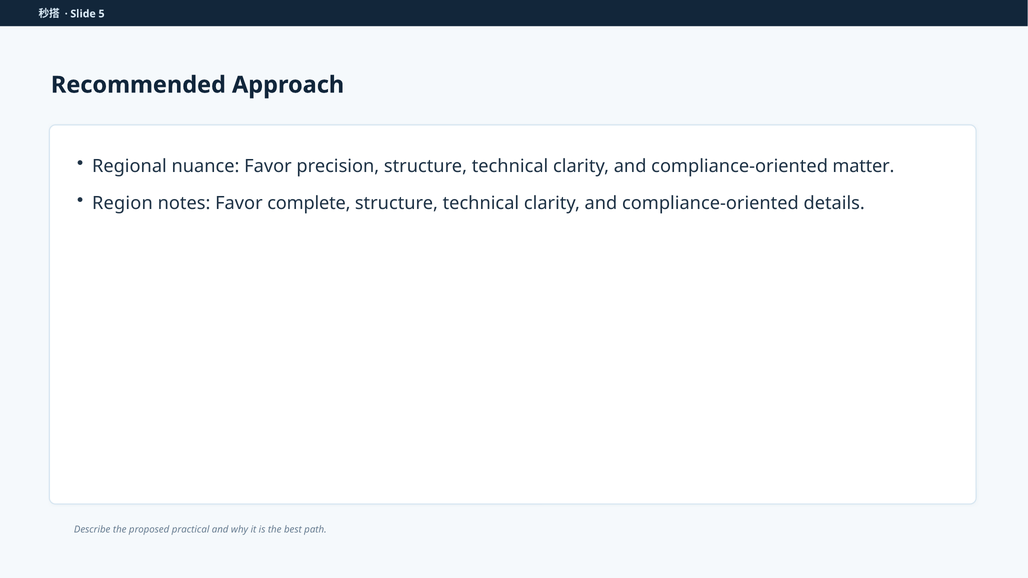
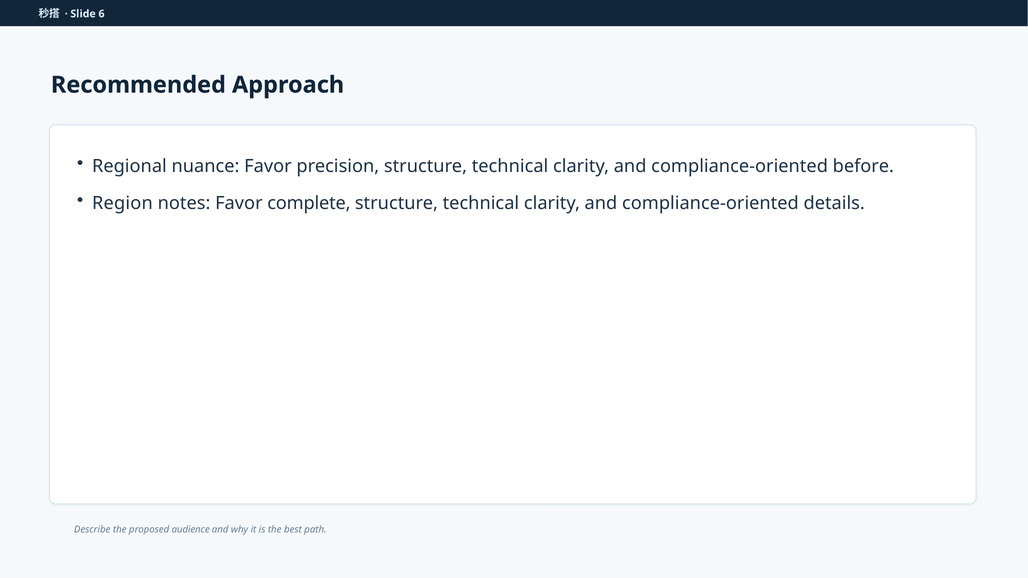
5: 5 -> 6 (102, 14)
matter: matter -> before (863, 166)
practical: practical -> audience (191, 530)
